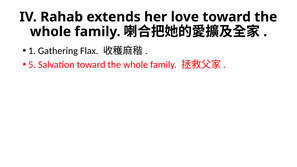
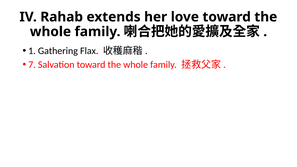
5: 5 -> 7 (32, 65)
